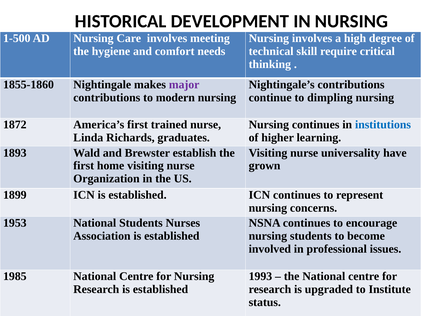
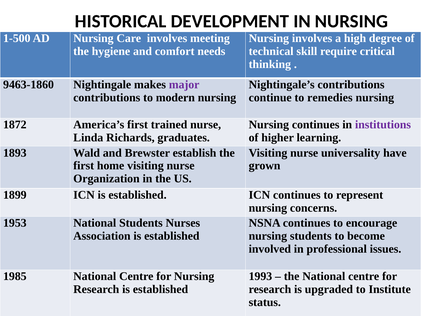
1855-1860: 1855-1860 -> 9463-1860 (29, 85)
dimpling: dimpling -> remedies (330, 98)
institutions colour: blue -> purple (383, 125)
